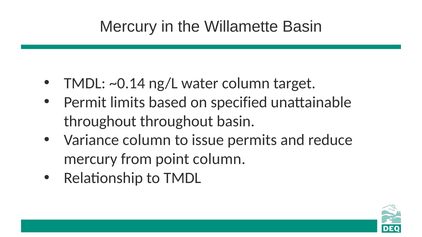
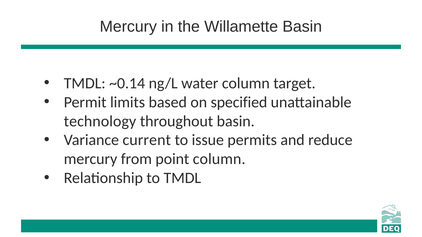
throughout: throughout -> technology (100, 121)
Variance column: column -> current (147, 140)
